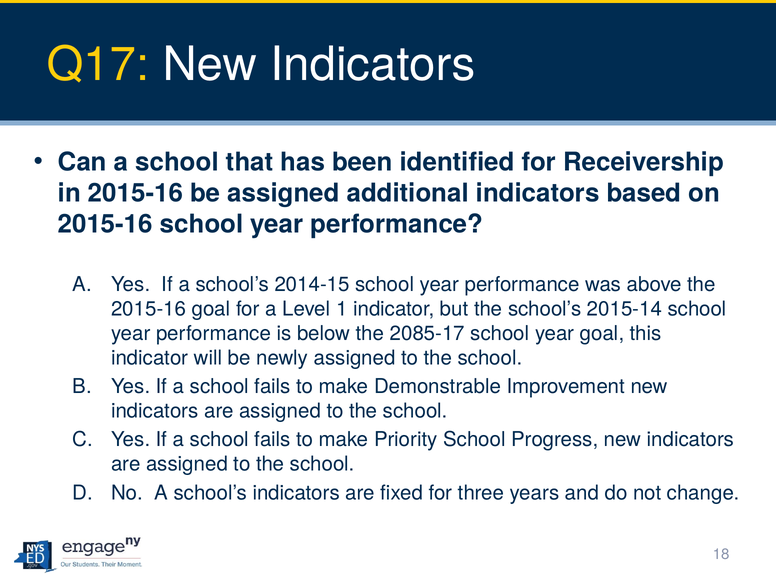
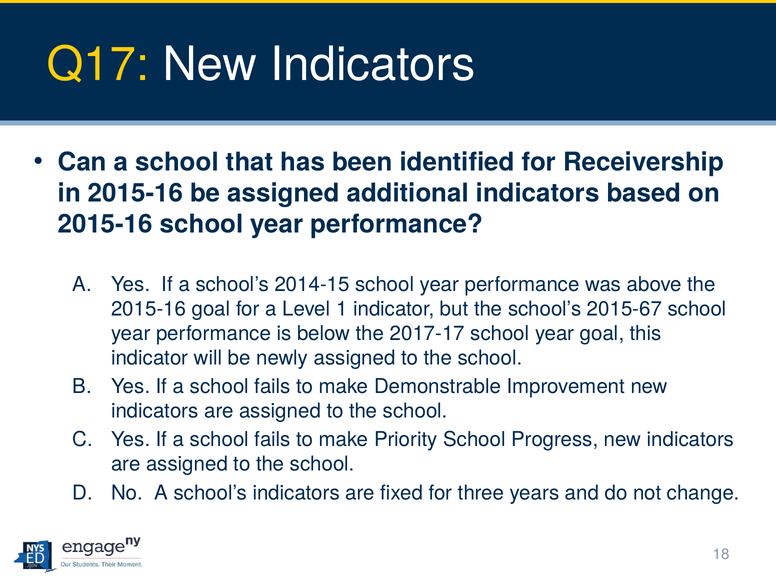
2015-14: 2015-14 -> 2015-67 (624, 309)
2085-17: 2085-17 -> 2017-17 (427, 333)
